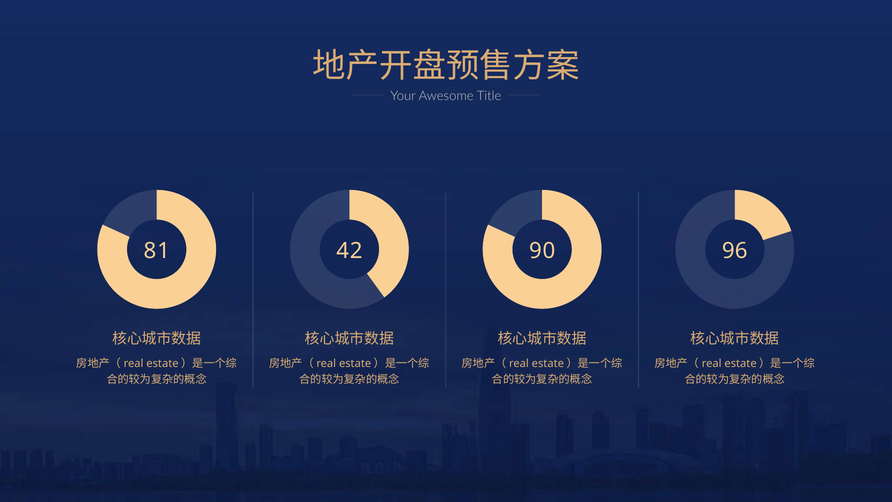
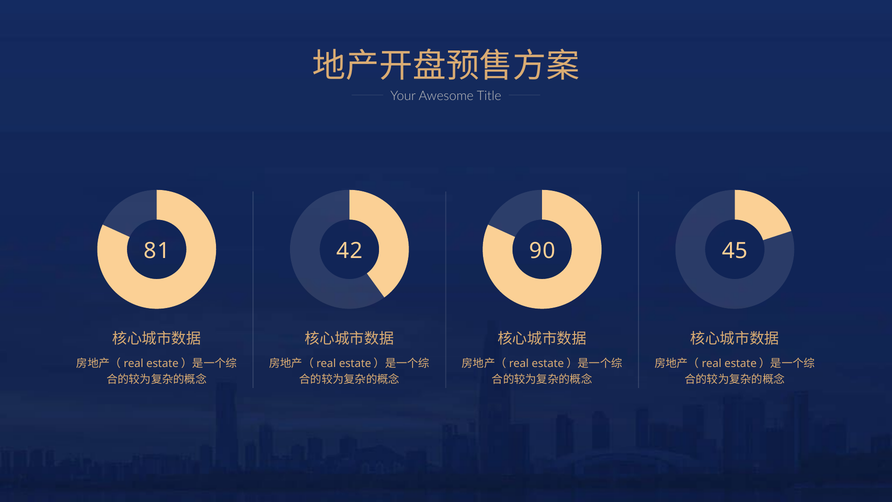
96: 96 -> 45 (735, 251)
